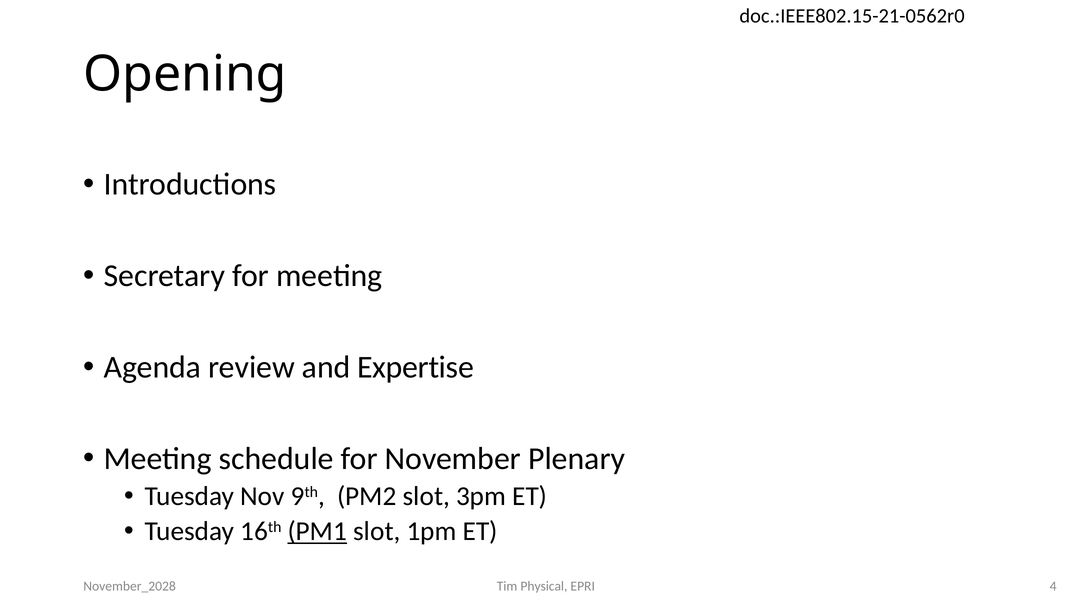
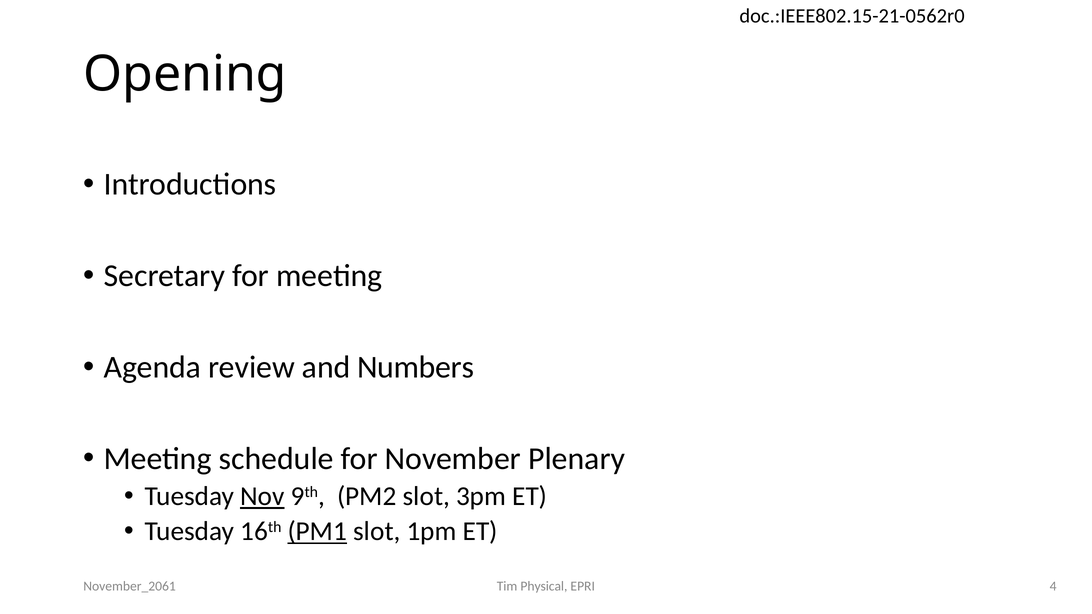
Expertise: Expertise -> Numbers (416, 367)
Nov underline: none -> present (262, 496)
November_2028: November_2028 -> November_2061 (130, 587)
